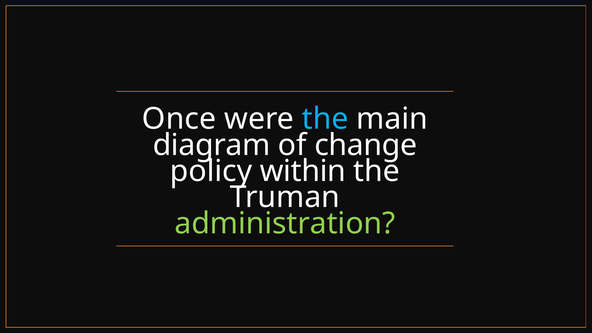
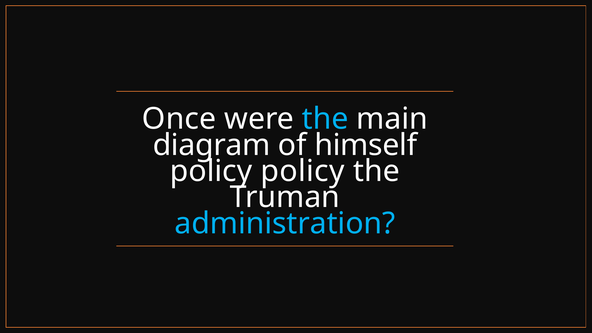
change: change -> himself (366, 145)
policy within: within -> policy (303, 171)
administration colour: light green -> light blue (285, 223)
